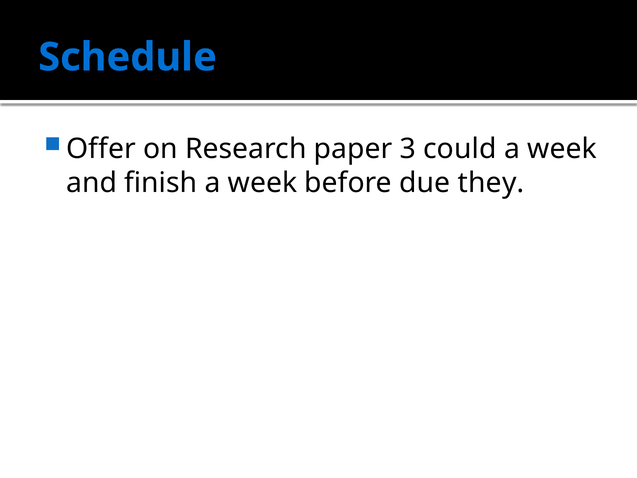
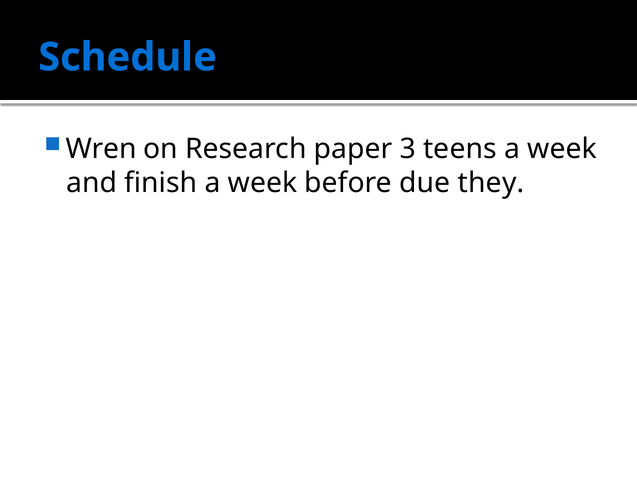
Offer: Offer -> Wren (101, 149)
could: could -> teens (460, 149)
